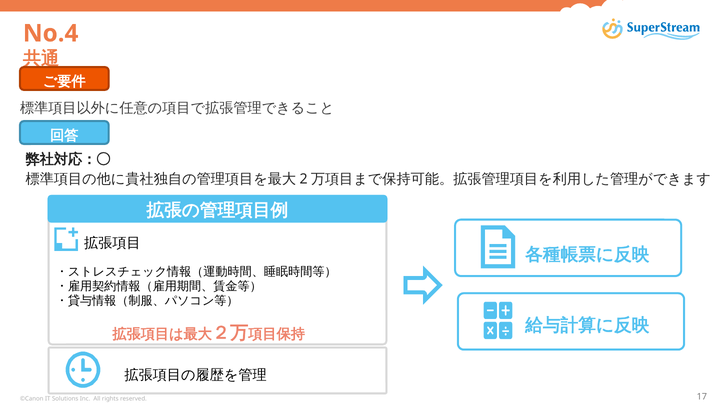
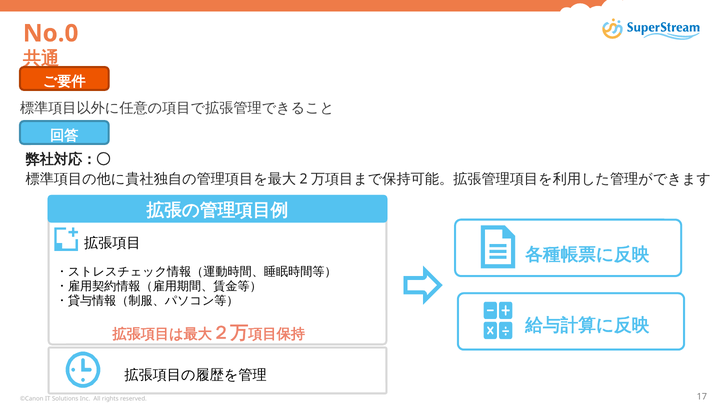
No.4: No.4 -> No.0 (51, 33)
